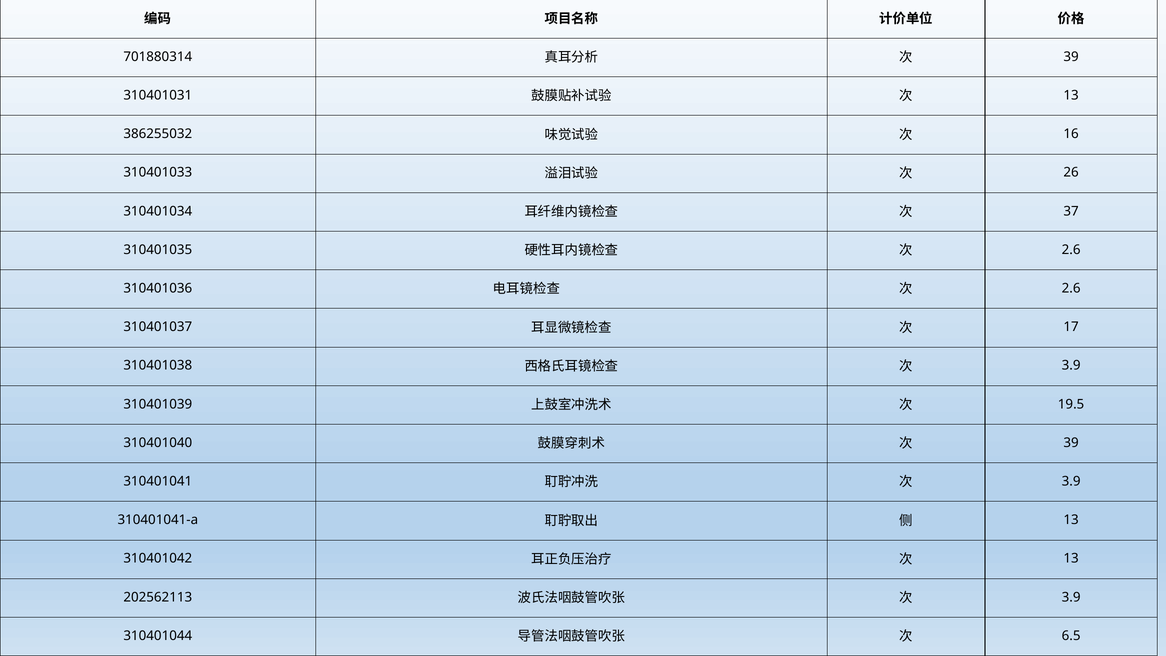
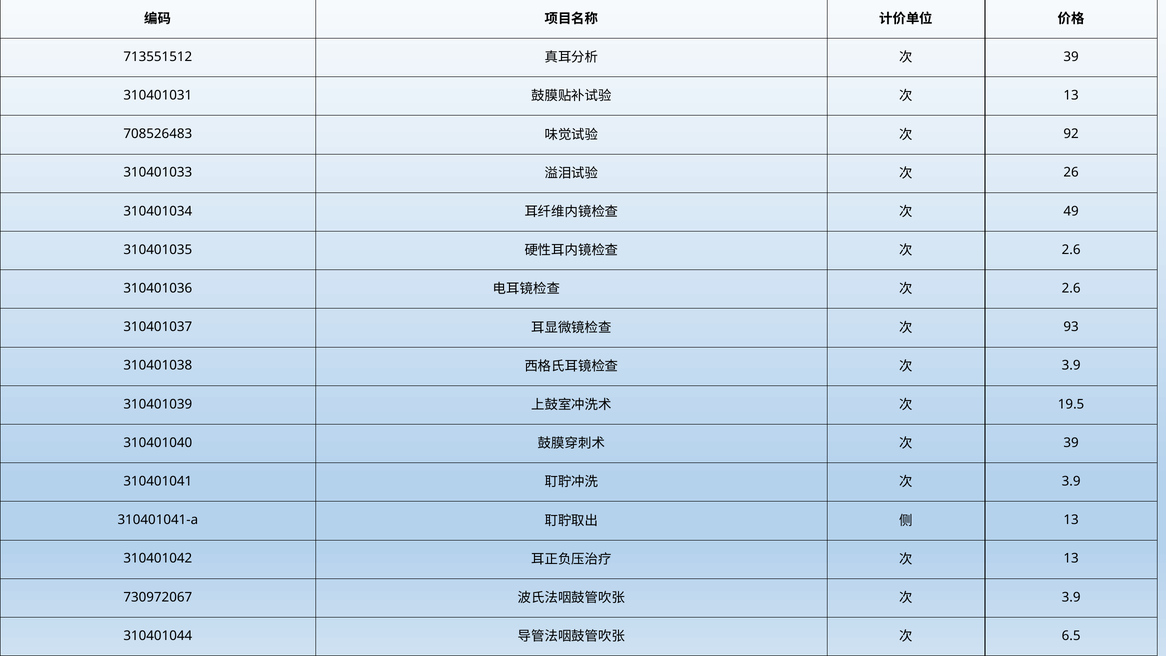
701880314: 701880314 -> 713551512 (158, 57)
386255032: 386255032 -> 708526483 (158, 134)
16: 16 -> 92 (1071, 134)
37: 37 -> 49 (1071, 211)
17: 17 -> 93 (1071, 327)
202562113: 202562113 -> 730972067 (158, 597)
